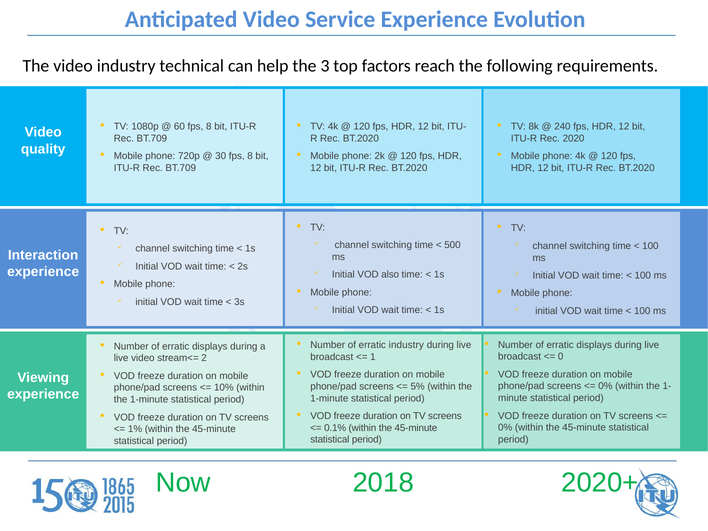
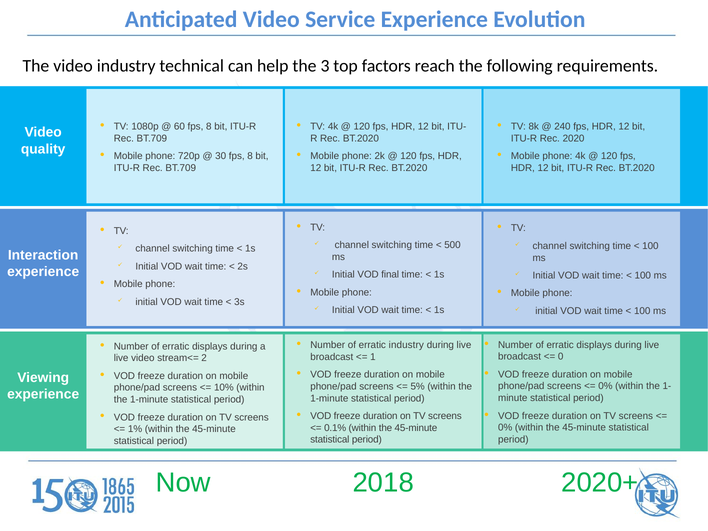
also: also -> final (390, 275)
